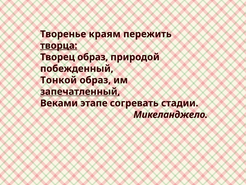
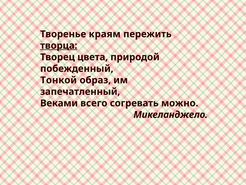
Творец образ: образ -> цвета (93, 57)
запечатленный underline: present -> none (80, 91)
этапе: этапе -> всего (94, 103)
стадии: стадии -> можно (180, 103)
